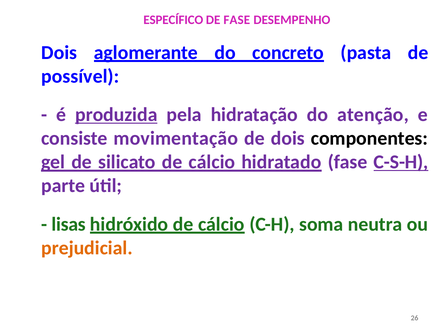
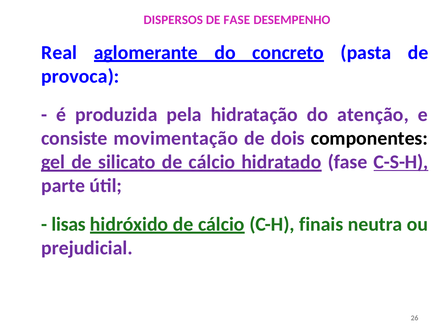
ESPECÍFICO: ESPECÍFICO -> DISPERSOS (173, 20)
Dois: Dois -> Real (59, 53)
possível: possível -> provoca (80, 76)
produzida underline: present -> none (116, 115)
soma: soma -> finais (321, 225)
prejudicial colour: orange -> purple (87, 248)
